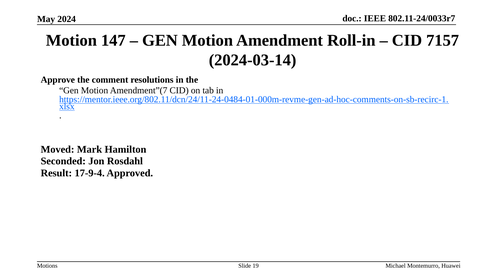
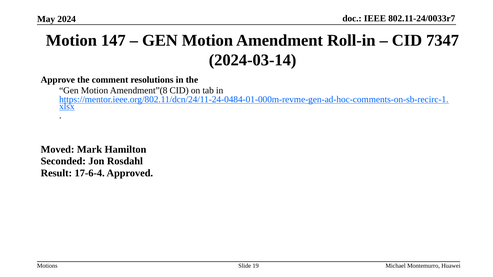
7157: 7157 -> 7347 (443, 41)
Amendment”(7: Amendment”(7 -> Amendment”(8 (139, 91)
17-9-4: 17-9-4 -> 17-6-4 (90, 173)
